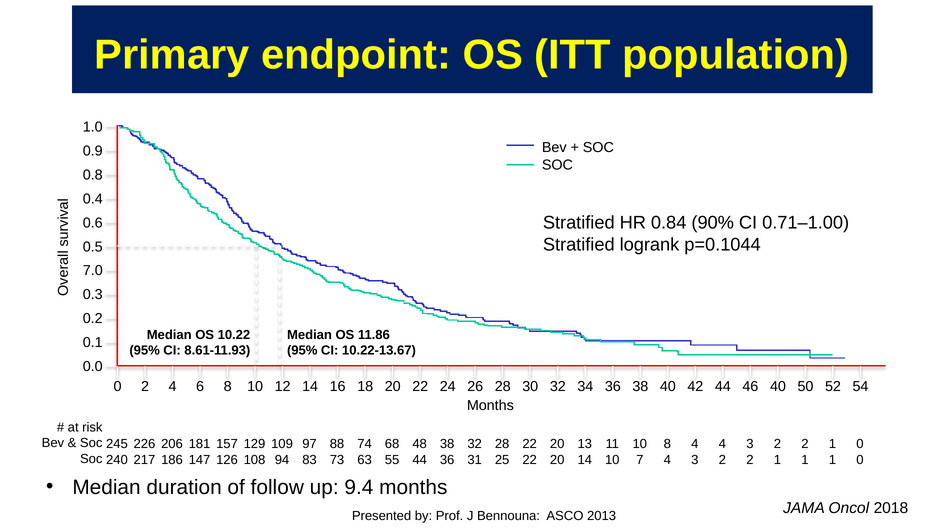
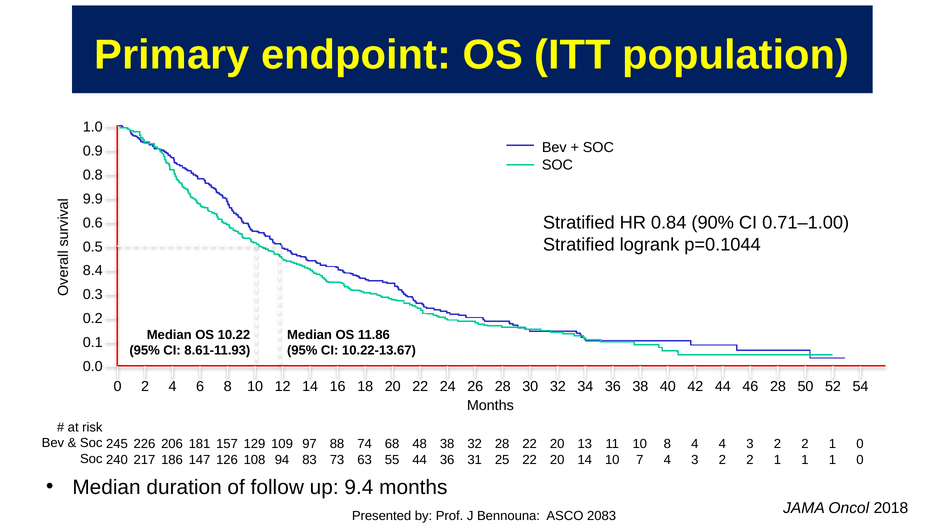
0.4: 0.4 -> 9.9 (93, 199)
7.0: 7.0 -> 8.4 (93, 271)
46 40: 40 -> 28 (778, 386)
2013: 2013 -> 2083 (602, 515)
